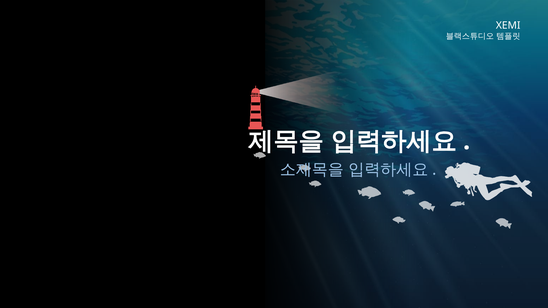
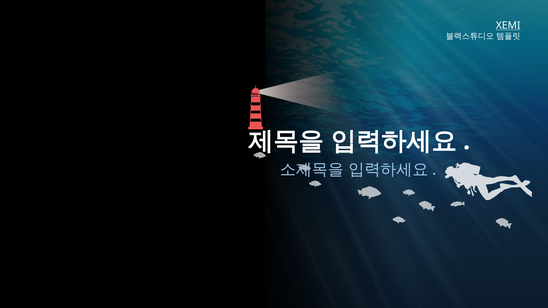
XEMI underline: none -> present (508, 25)
